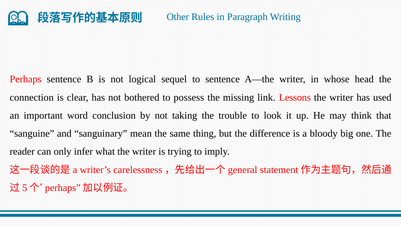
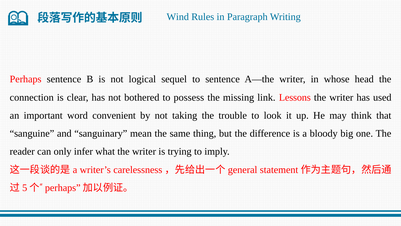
Other: Other -> Wind (178, 17)
conclusion: conclusion -> convenient (114, 115)
